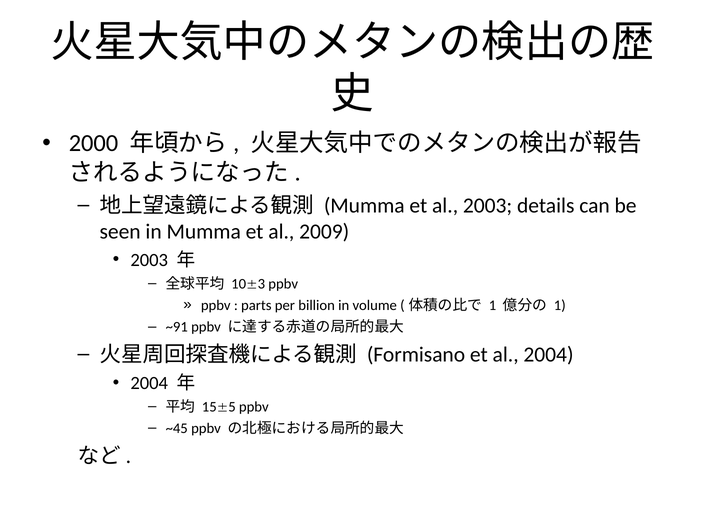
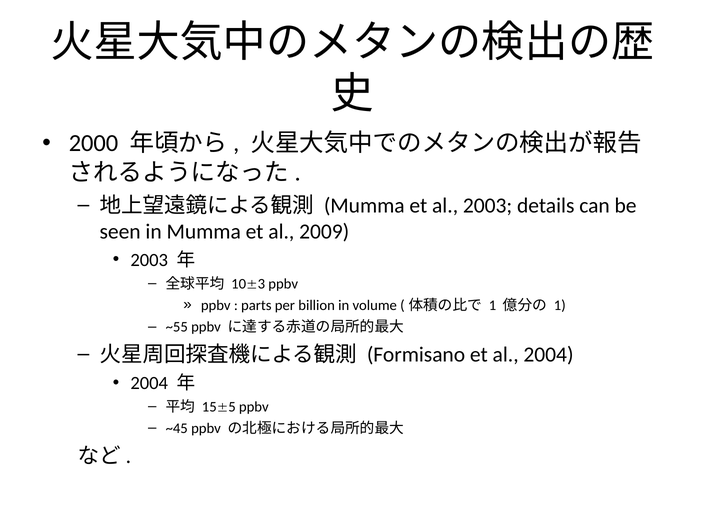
~91: ~91 -> ~55 (177, 327)
